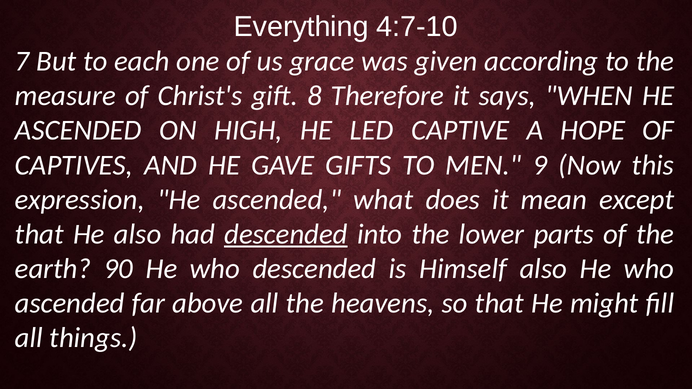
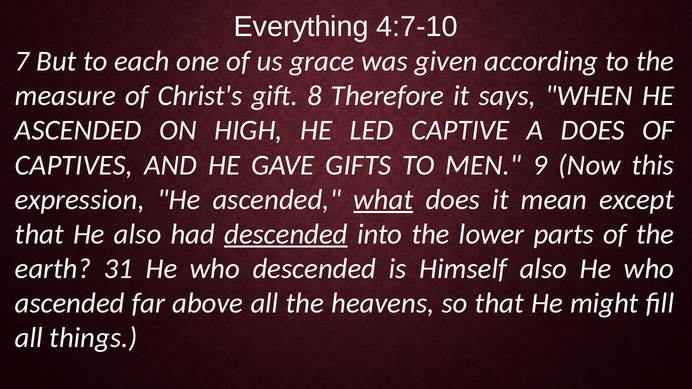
A HOPE: HOPE -> DOES (593, 131)
what underline: none -> present (383, 200)
90: 90 -> 31 (118, 269)
